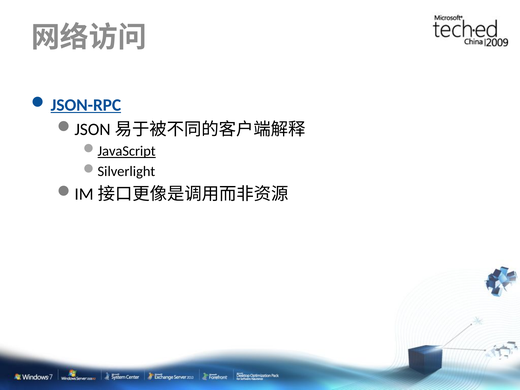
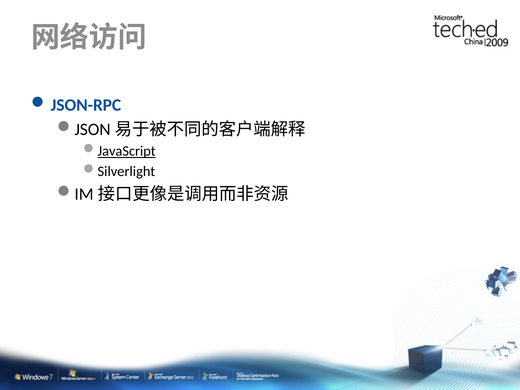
JSON-RPC underline: present -> none (86, 105)
